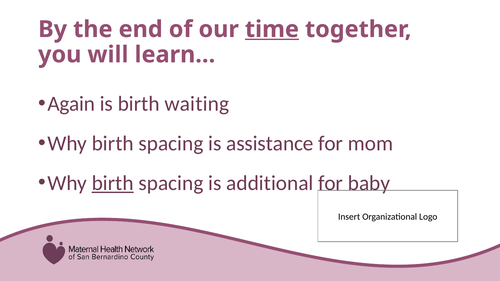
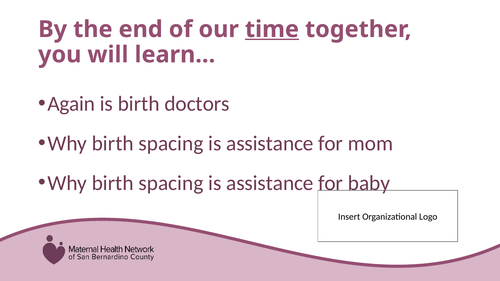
waiting: waiting -> doctors (197, 104)
birth underline: present -> none (113, 183)
additional: additional -> assistance (270, 183)
